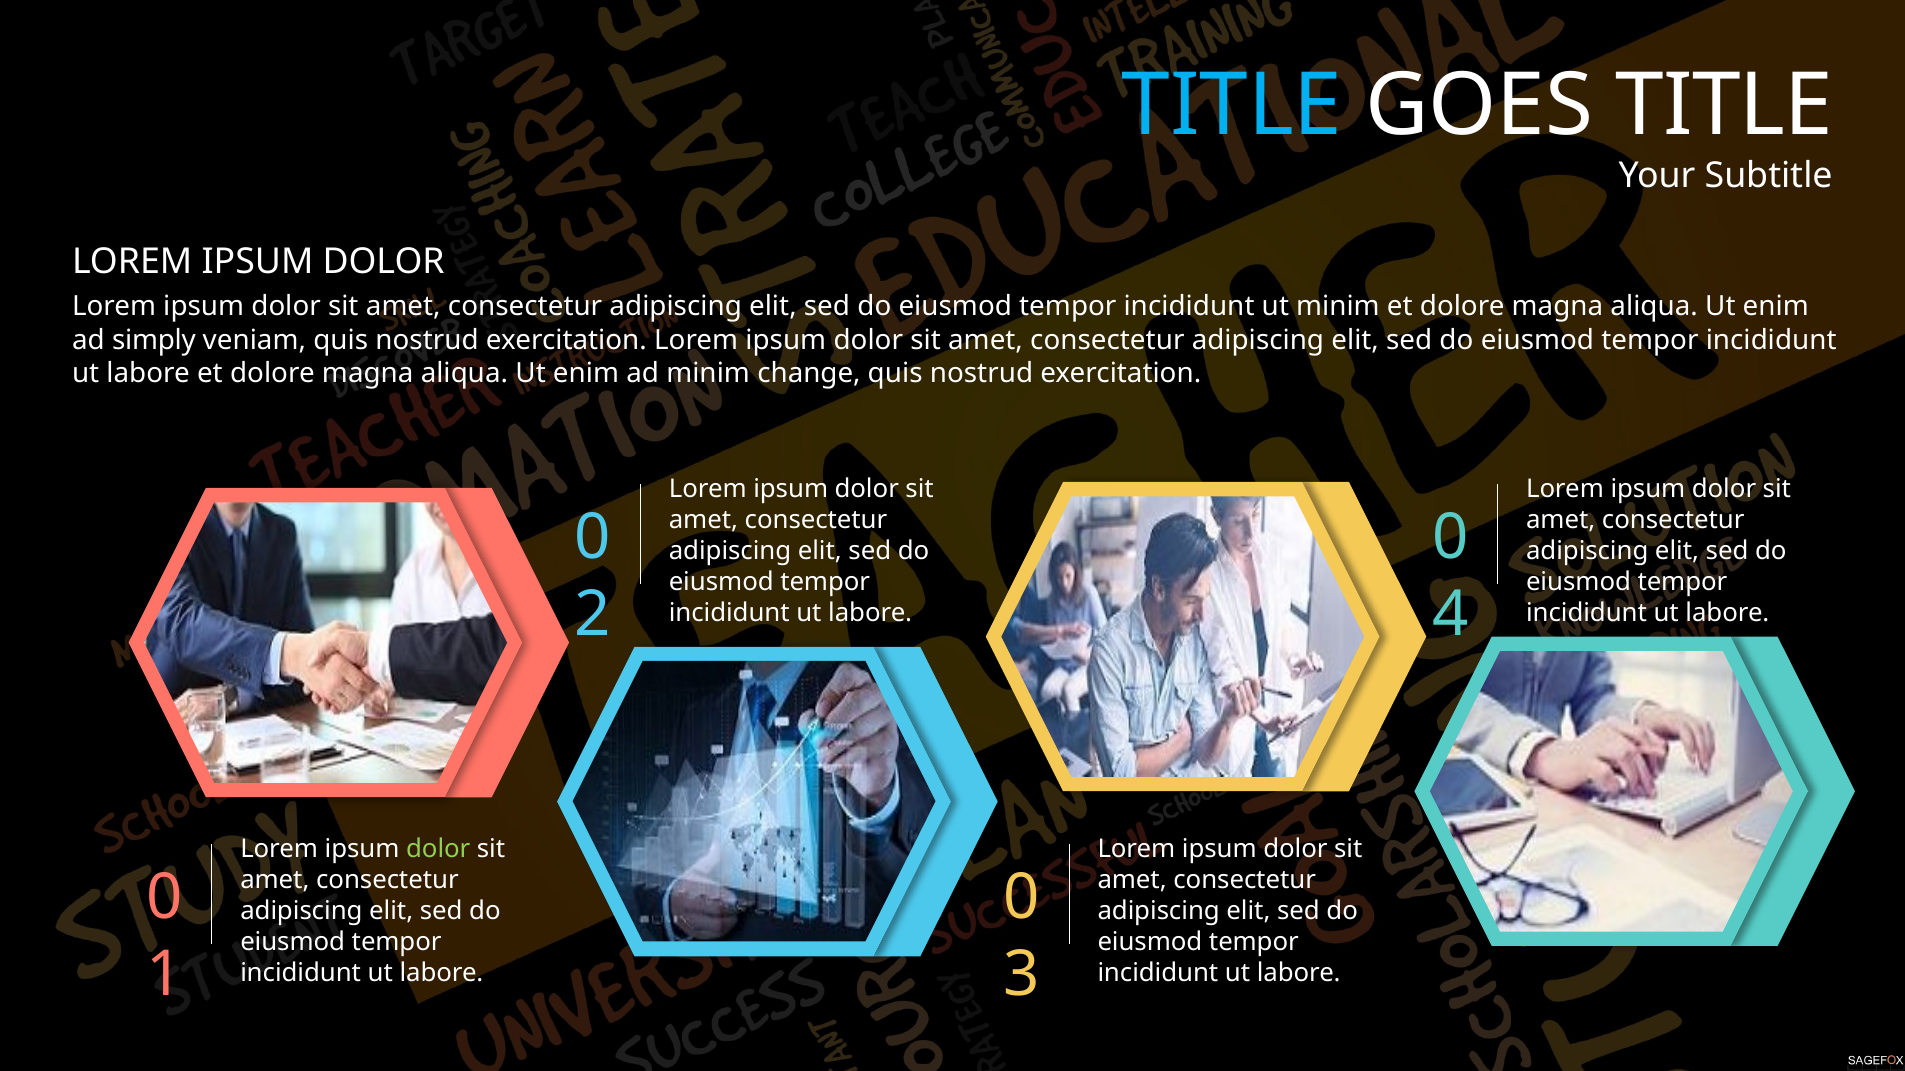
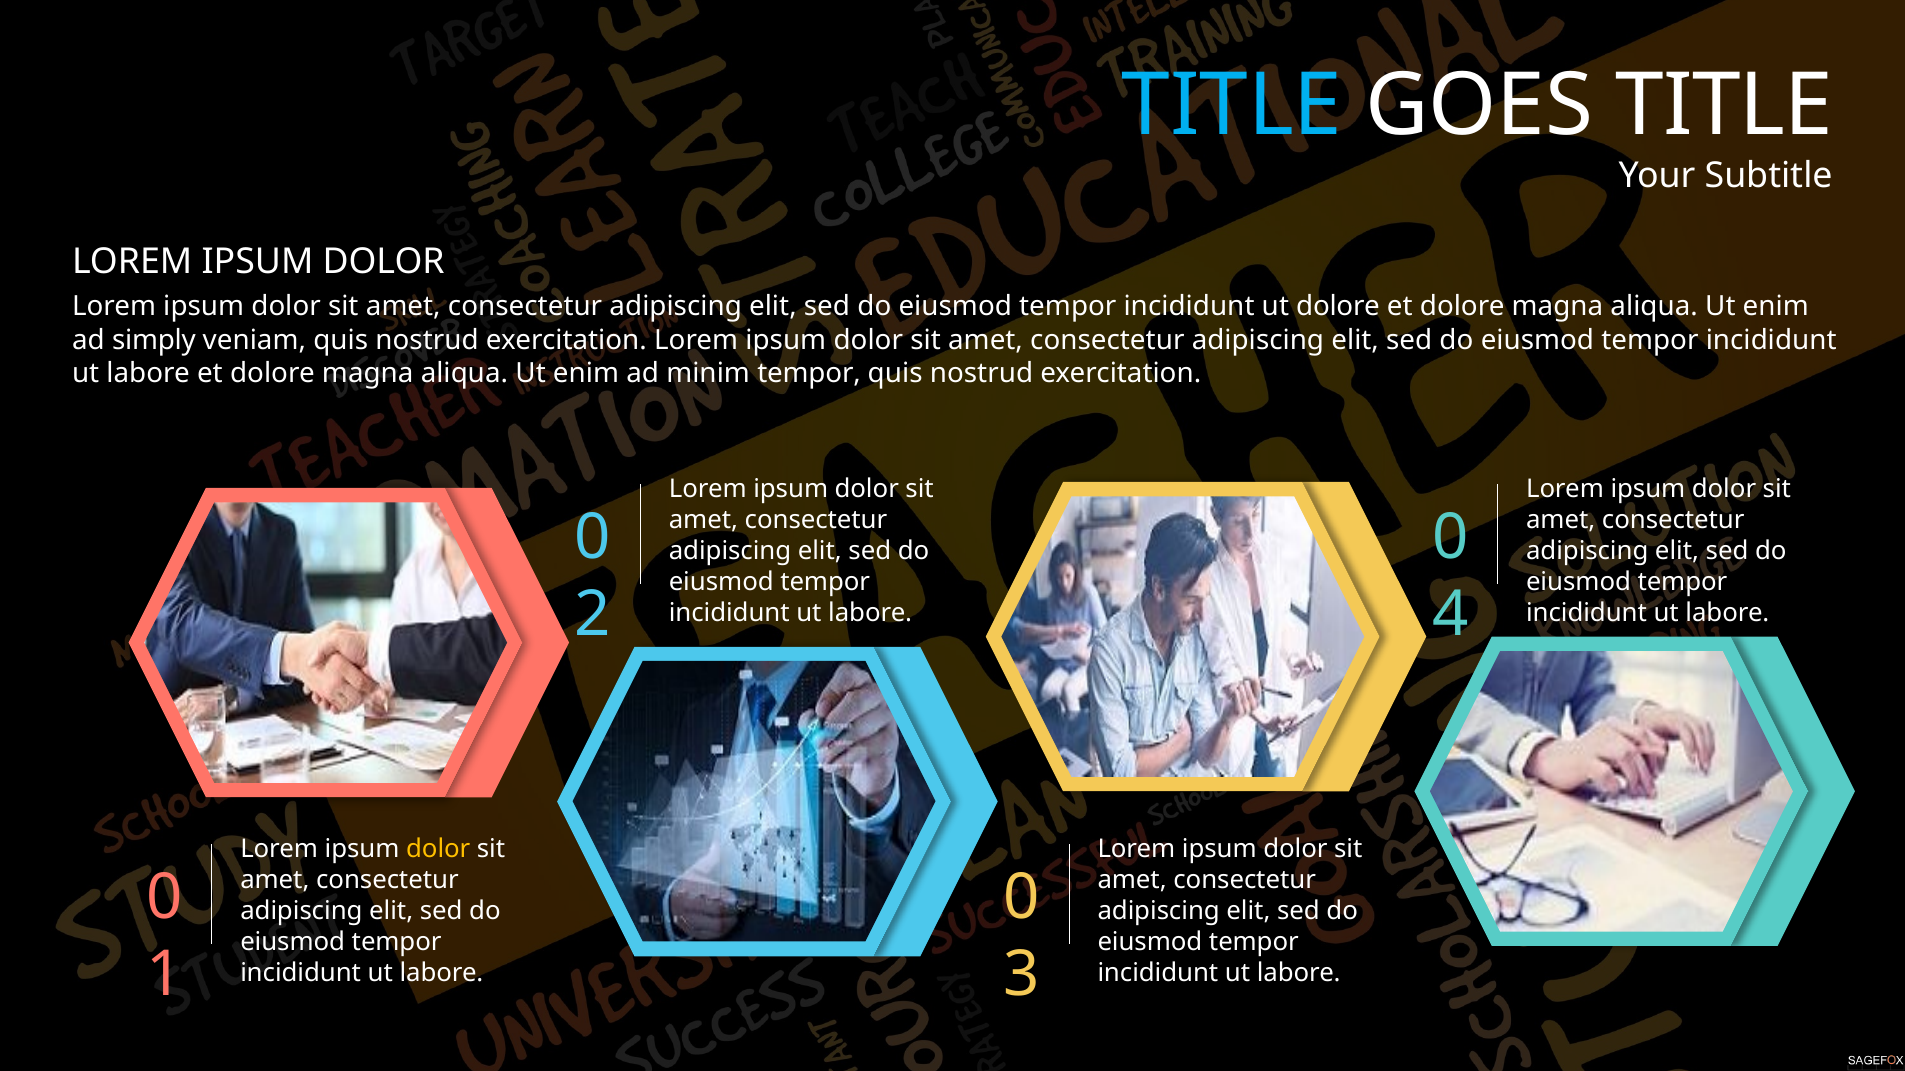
ut minim: minim -> dolore (1338, 307)
minim change: change -> tempor (809, 373)
dolor colour: light green -> yellow (438, 849)
